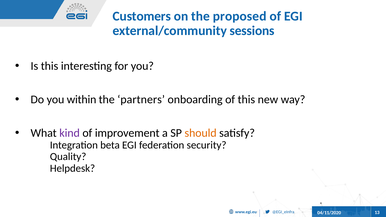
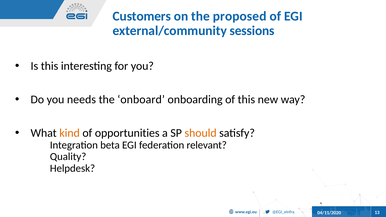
within: within -> needs (81, 100)
partners: partners -> onboard (141, 100)
kind colour: purple -> orange (70, 133)
improvement: improvement -> opportunities (127, 133)
security: security -> relevant (207, 145)
